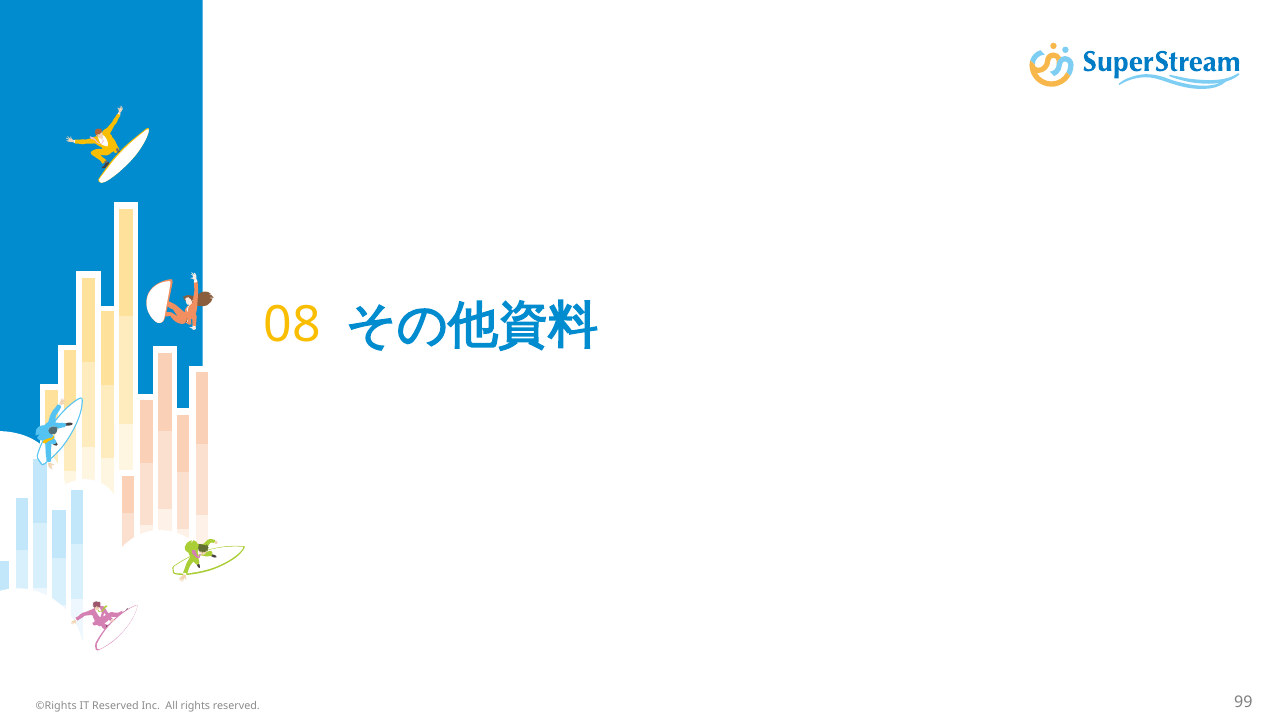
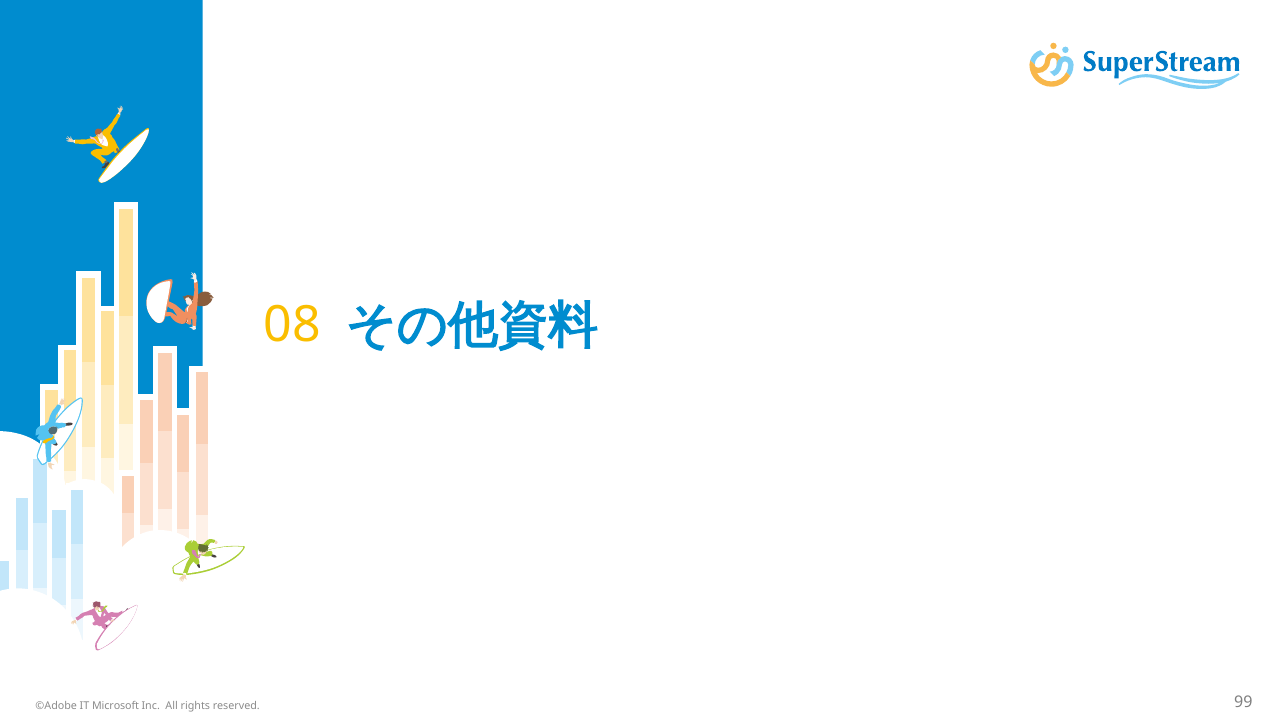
©Rights: ©Rights -> ©Adobe (56, 706)
IT Reserved: Reserved -> Microsoft (116, 706)
